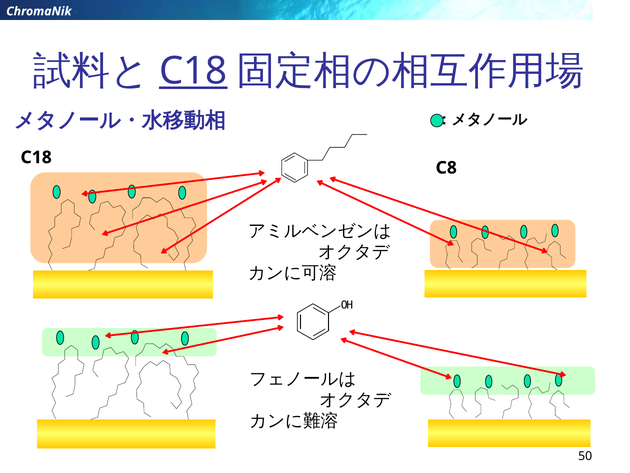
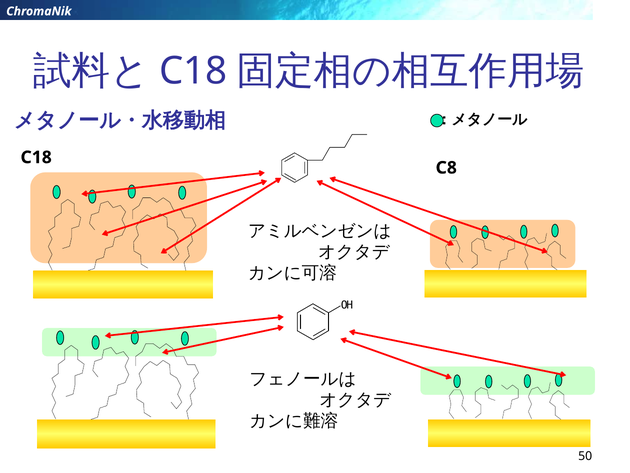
C18 underline: present -> none (193, 71)
